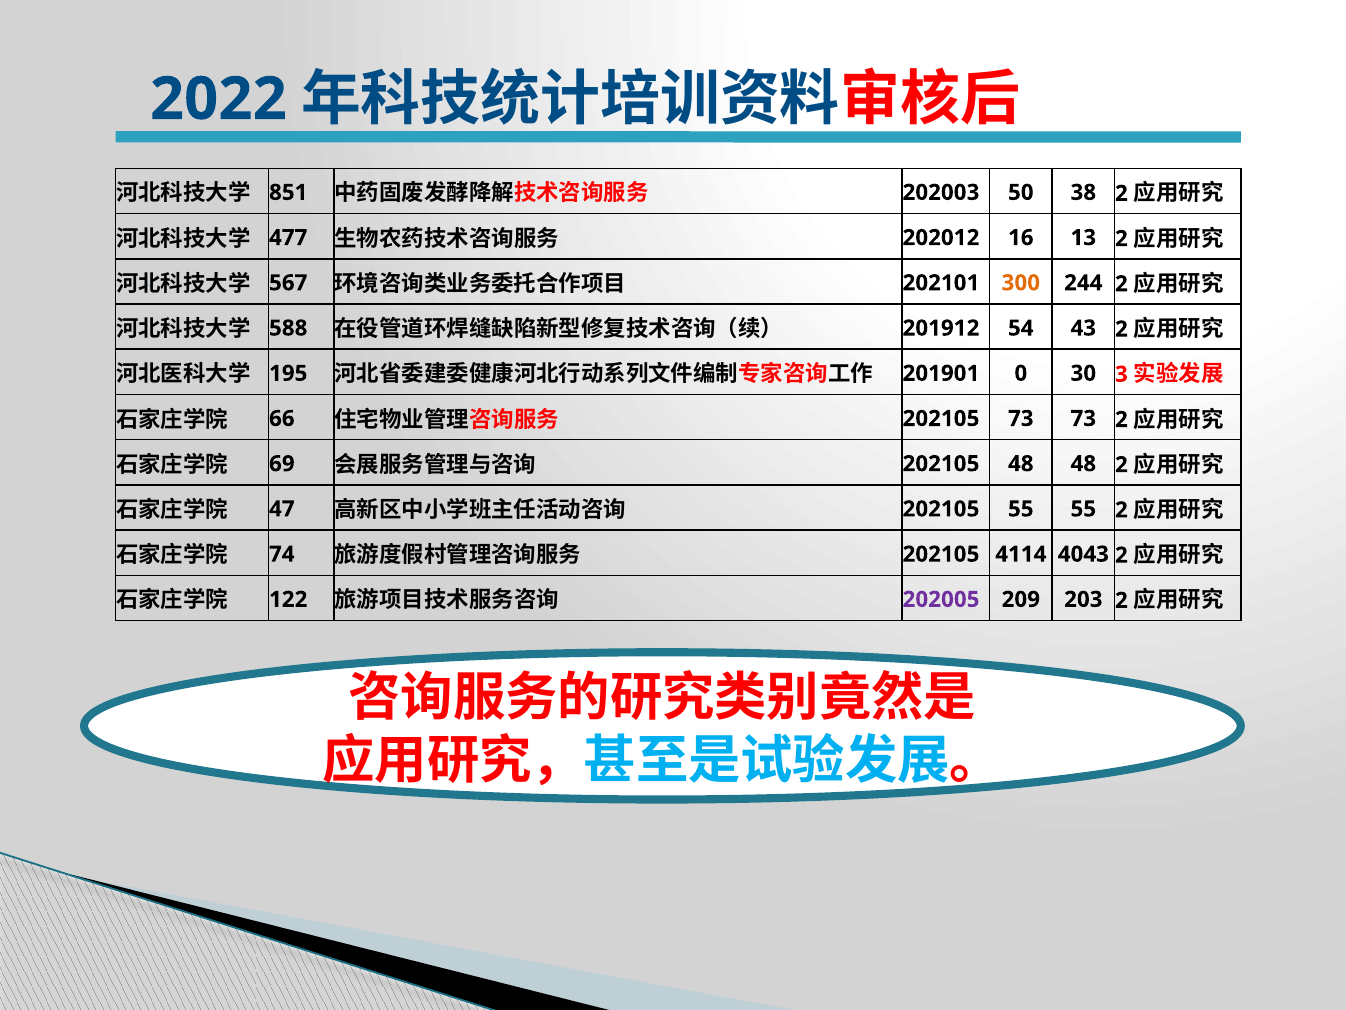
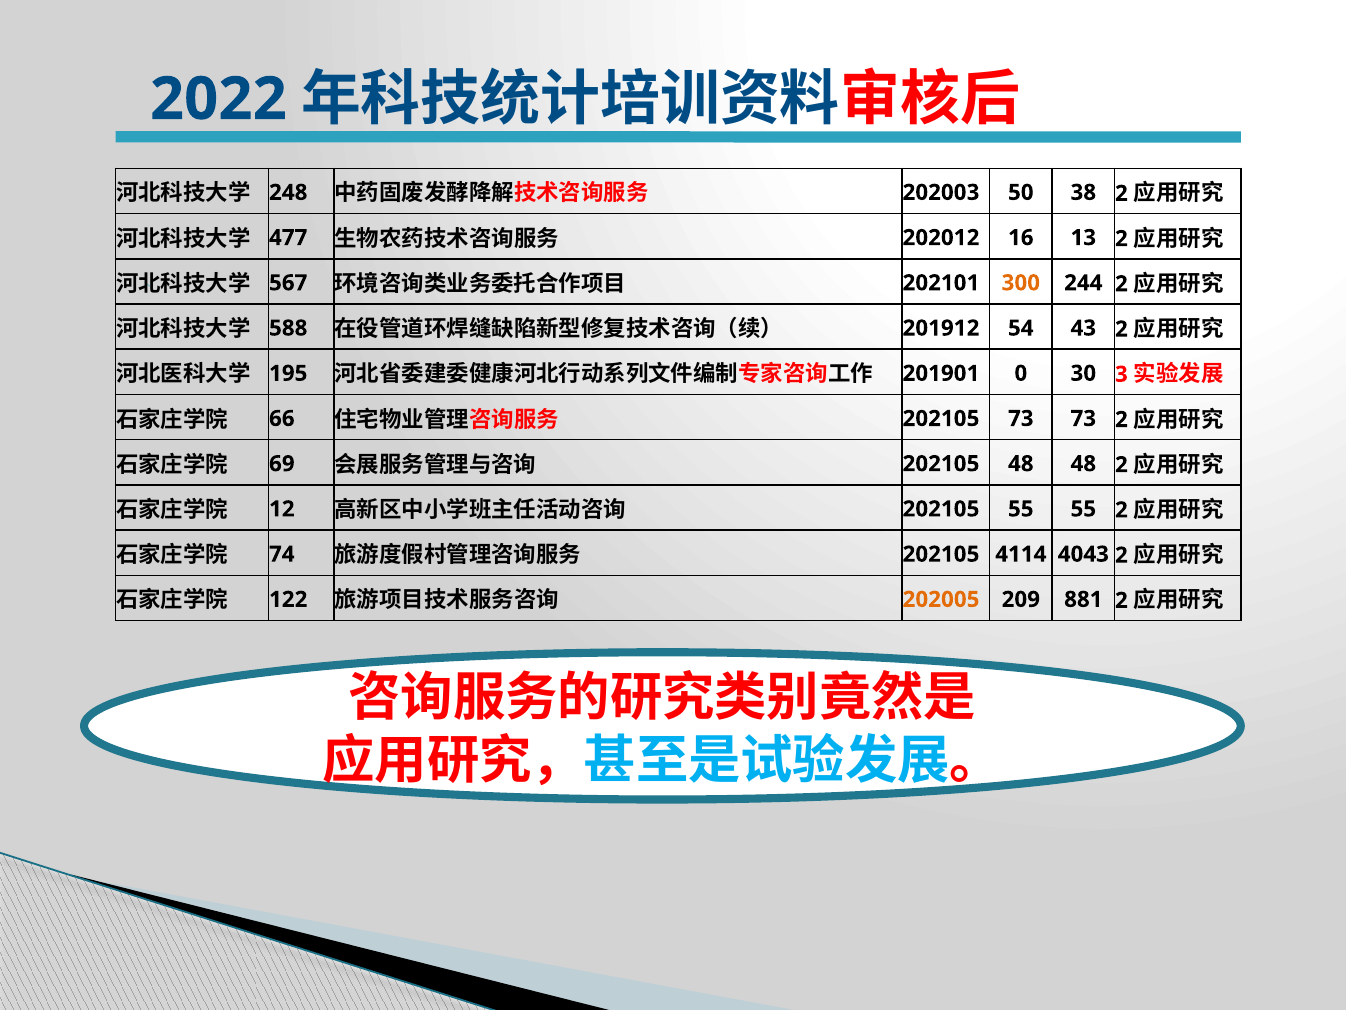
851: 851 -> 248 (288, 192)
47: 47 -> 12 (282, 509)
202005 colour: purple -> orange (941, 599)
203: 203 -> 881 (1083, 599)
